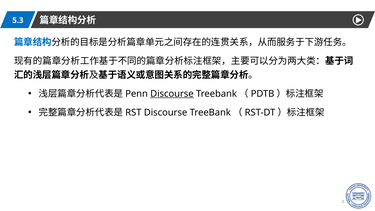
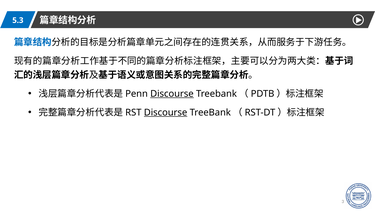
Discourse underline: none -> present (166, 112)
